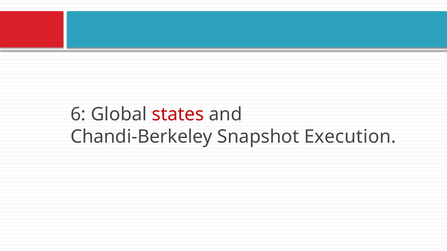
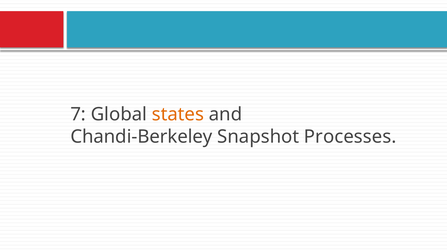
6: 6 -> 7 (78, 115)
states colour: red -> orange (178, 115)
Execution: Execution -> Processes (350, 137)
